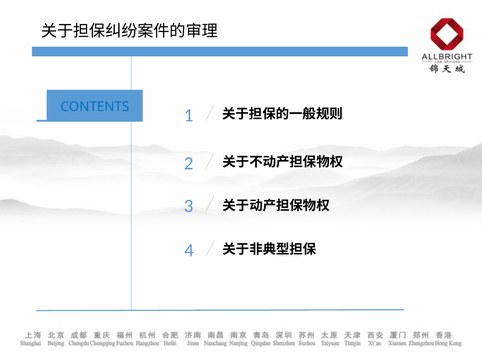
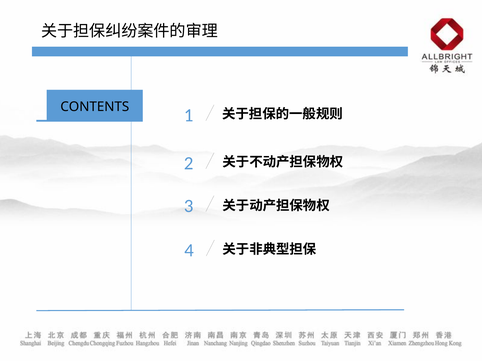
CONTENTS colour: blue -> black (95, 107)
